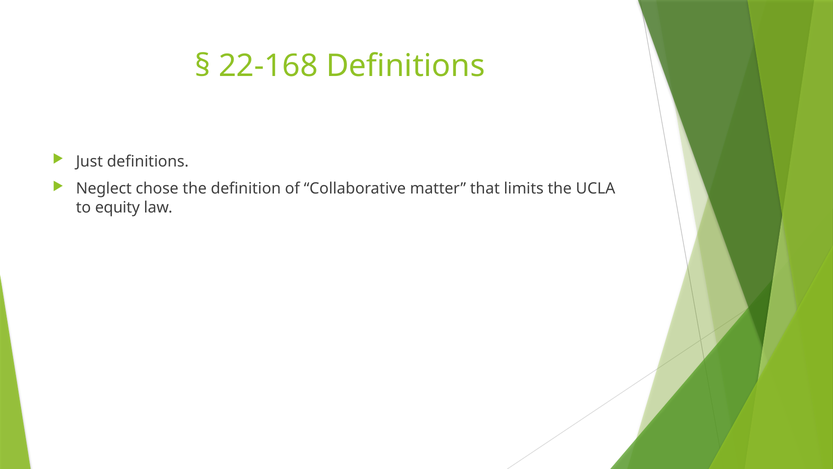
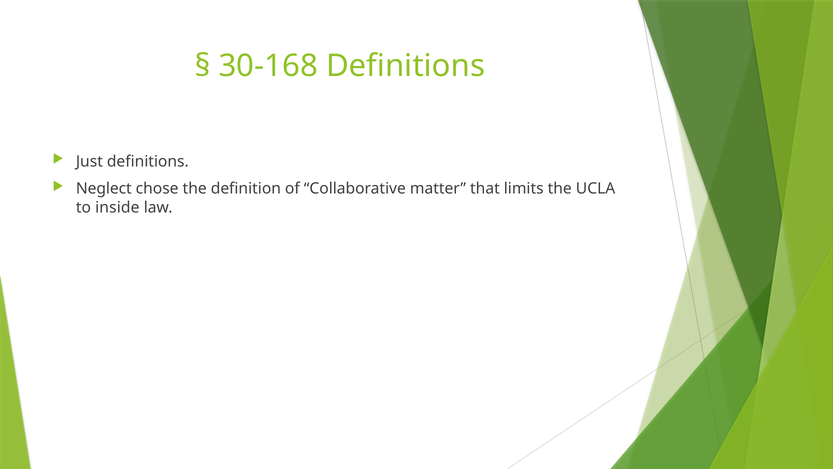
22-168: 22-168 -> 30-168 (268, 66)
equity: equity -> inside (117, 207)
